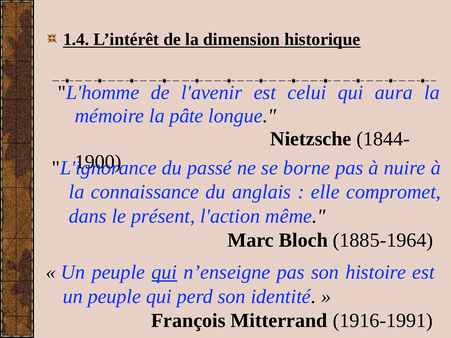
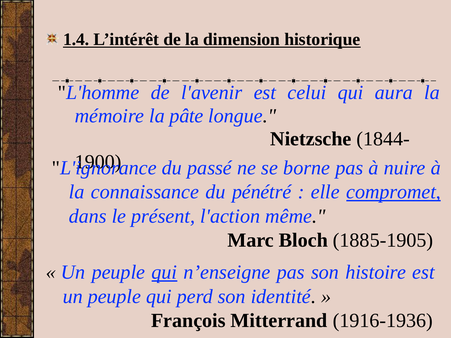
anglais: anglais -> pénétré (262, 192)
compromet underline: none -> present (394, 192)
1885-1964: 1885-1964 -> 1885-1905 (383, 240)
1916-1991: 1916-1991 -> 1916-1936 (383, 321)
